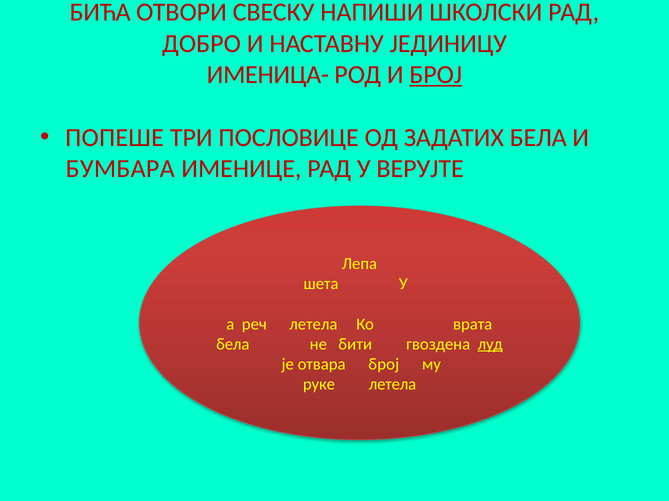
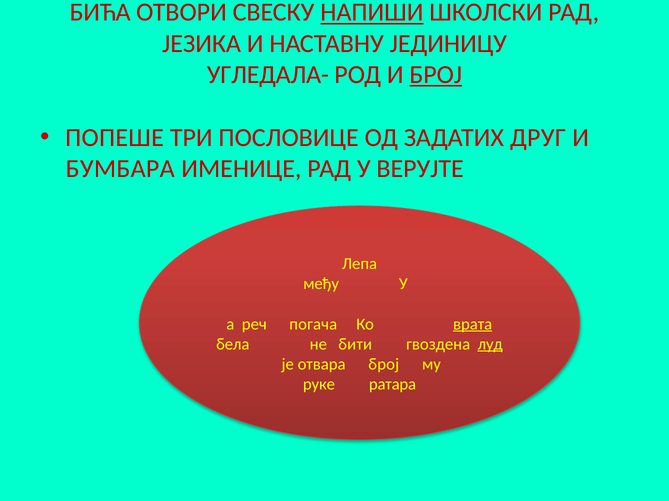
НАПИШИ underline: none -> present (372, 12)
ДОБРО: ДОБРО -> ЈЕЗИКА (202, 44)
ИМЕНИЦА-: ИМЕНИЦА- -> УГЛЕДАЛА- (268, 75)
ЗАДАТИХ БЕЛА: БЕЛА -> ДРУГ (538, 138)
шета: шета -> међу (321, 284)
реч летела: летела -> погача (313, 324)
врата underline: none -> present (473, 324)
руке летела: летела -> ратара (393, 385)
